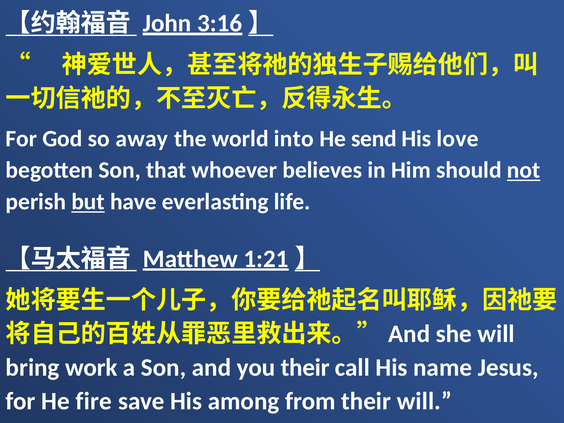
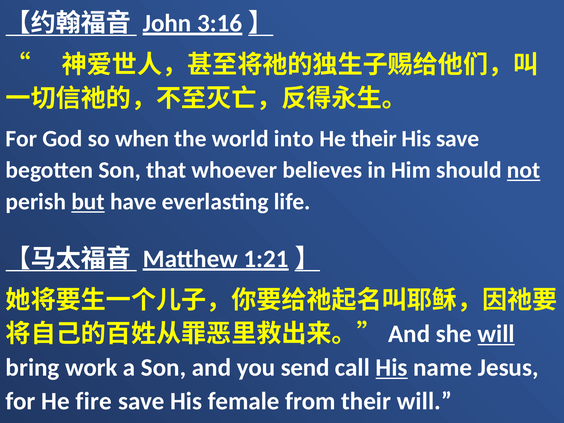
away: away -> when (142, 139)
He send: send -> their (374, 139)
His love: love -> save (458, 139)
will underline: none -> present (496, 334)
you their: their -> send (305, 368)
His underline: none -> present (392, 368)
among: among -> female (244, 401)
